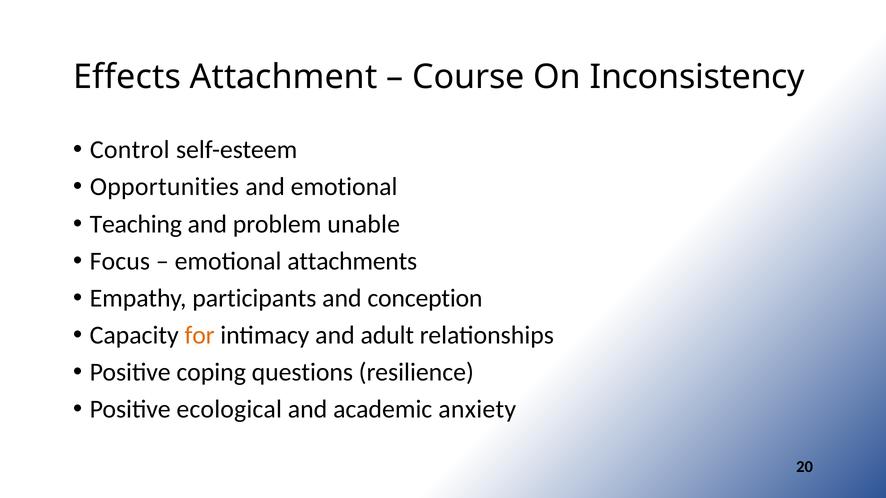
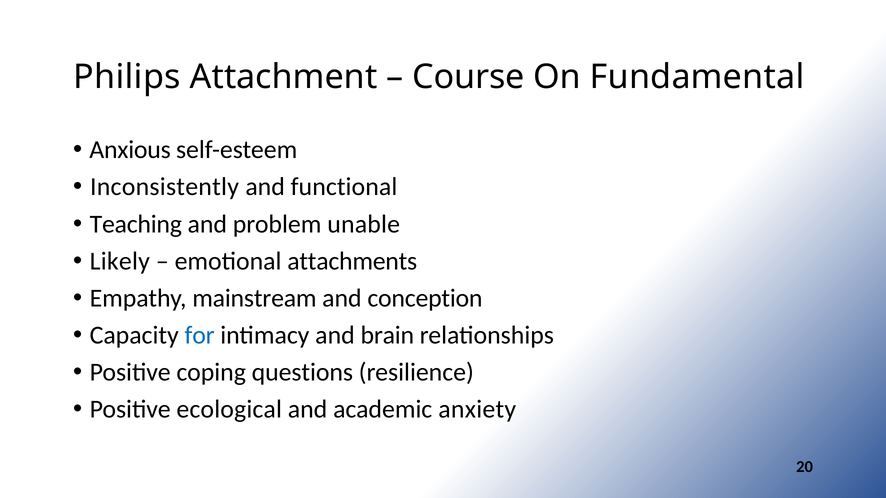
Effects: Effects -> Philips (127, 77)
Inconsistency: Inconsistency -> Fundamental (697, 77)
Control: Control -> Anxious (130, 150)
Opportunities: Opportunities -> Inconsistently (164, 187)
and emotional: emotional -> functional (344, 187)
Focus: Focus -> Likely (120, 261)
participants: participants -> mainstream (254, 298)
for colour: orange -> blue (200, 335)
adult: adult -> brain (387, 335)
